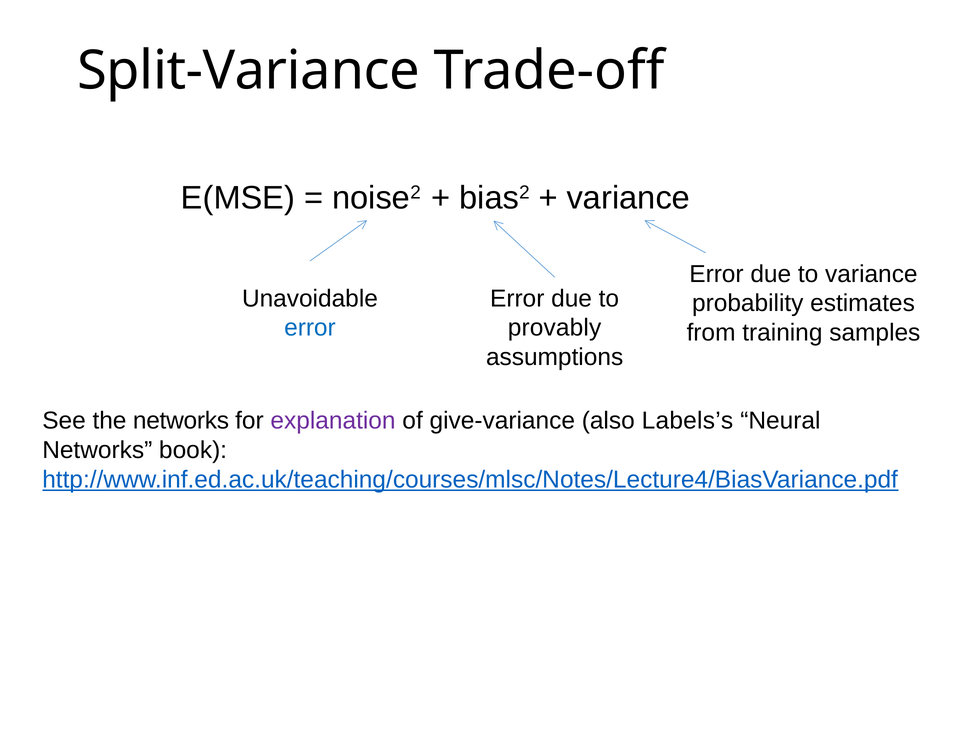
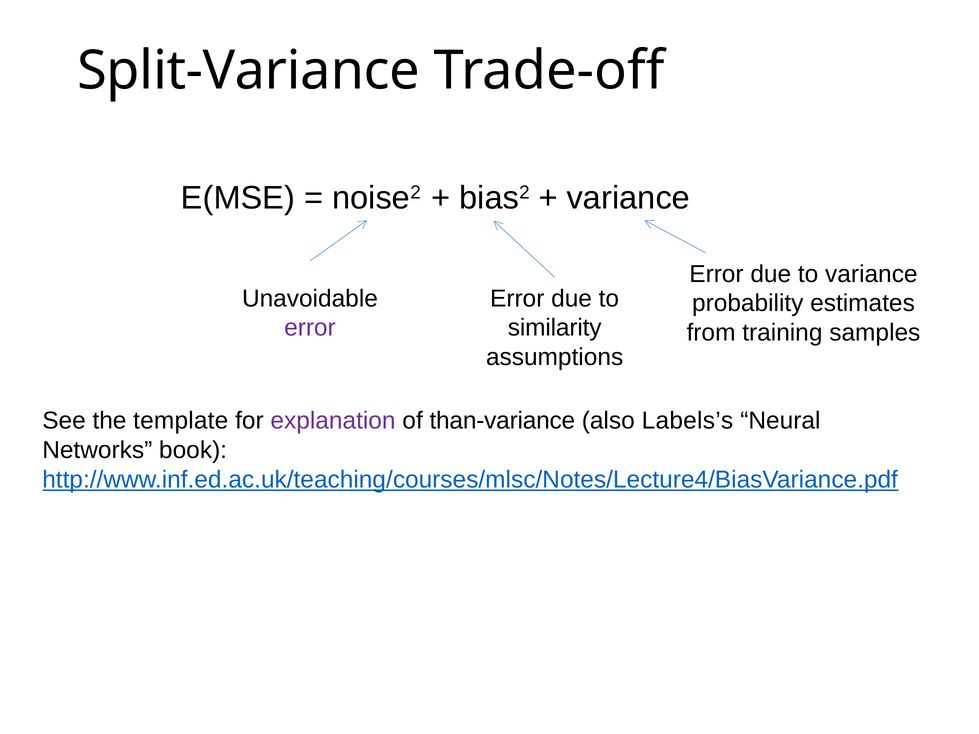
error colour: blue -> purple (310, 328)
provably: provably -> similarity (555, 328)
the networks: networks -> template (181, 421)
give-variance: give-variance -> than-variance (502, 421)
